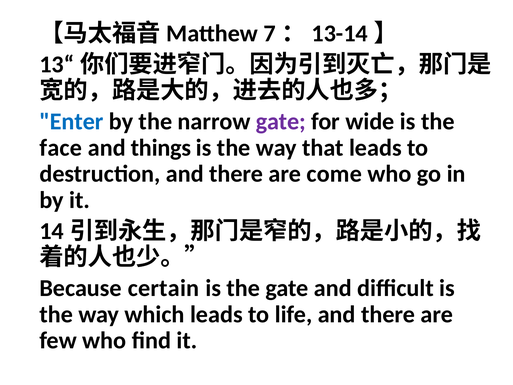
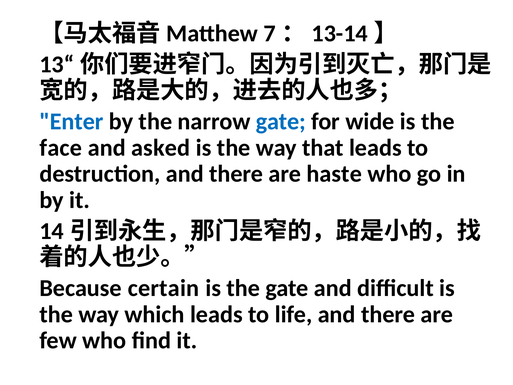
gate colour: purple -> blue (281, 121)
things: things -> asked (161, 148)
come: come -> haste (334, 174)
